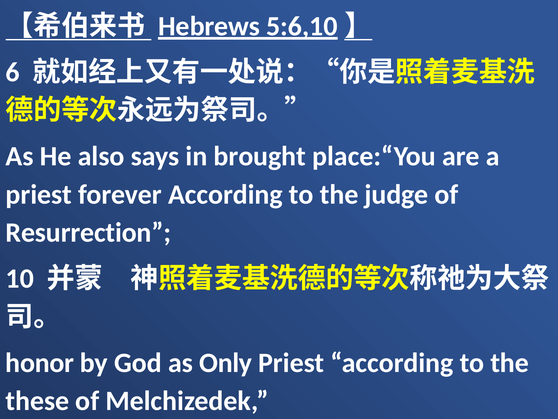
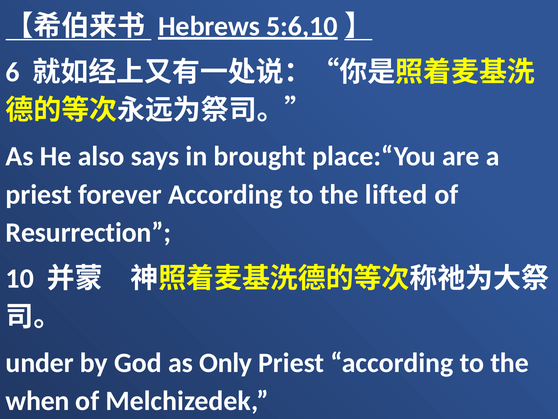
judge: judge -> lifted (396, 194)
honor: honor -> under (40, 362)
these: these -> when (37, 401)
